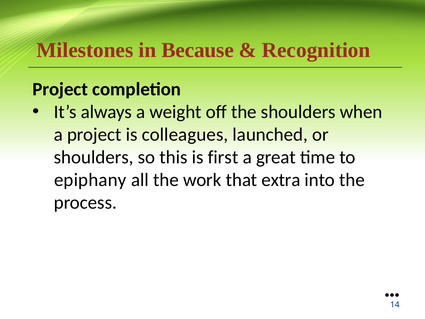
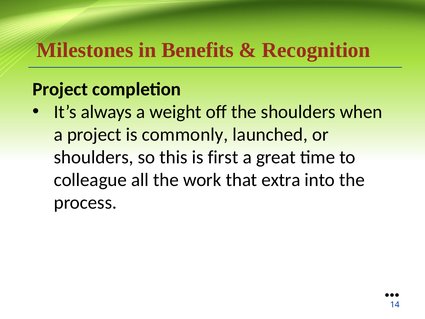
Because: Because -> Benefits (198, 50)
colleagues: colleagues -> commonly (185, 134)
epiphany: epiphany -> colleague (90, 180)
